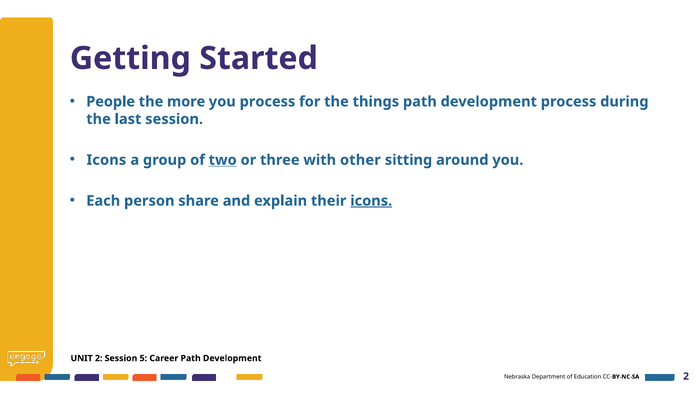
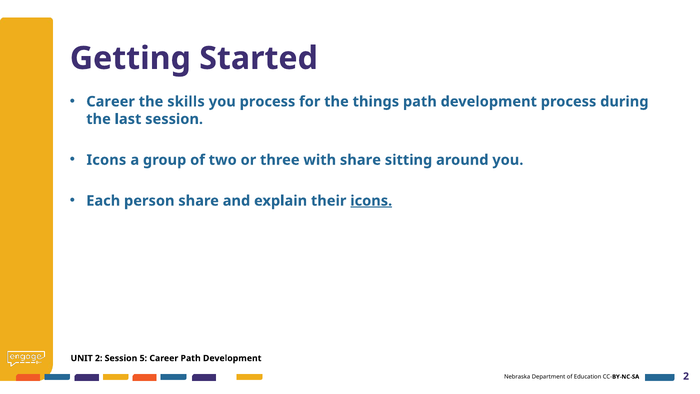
People: People -> Career (111, 102)
more: more -> skills (186, 102)
two underline: present -> none (223, 160)
with other: other -> share (360, 160)
